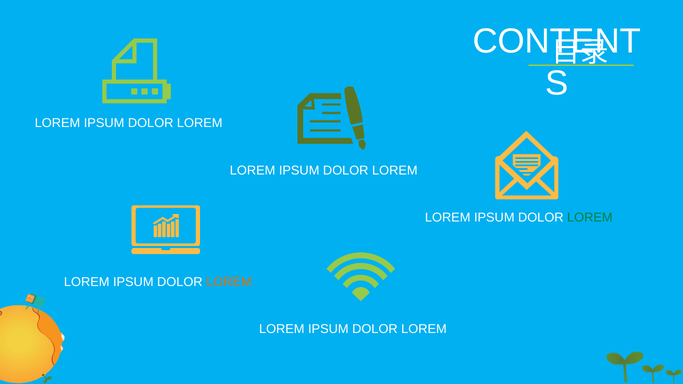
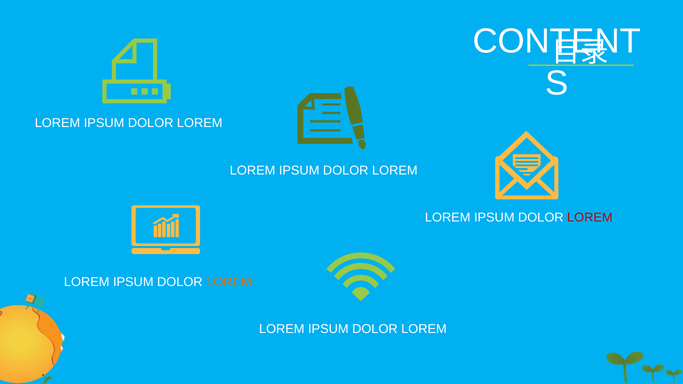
LOREM colour: green -> red (590, 217)
